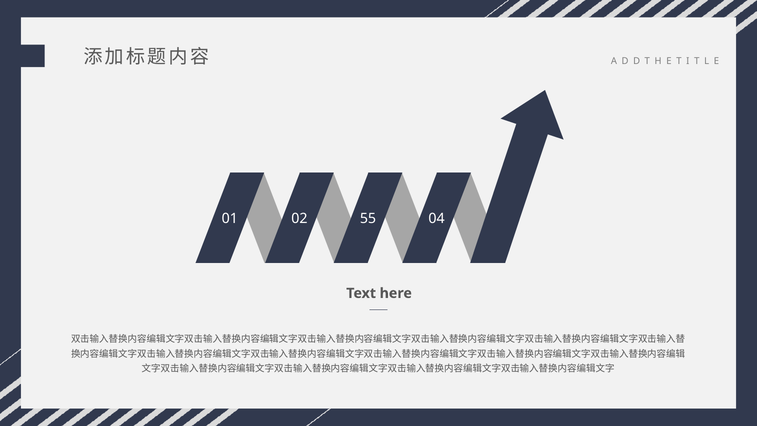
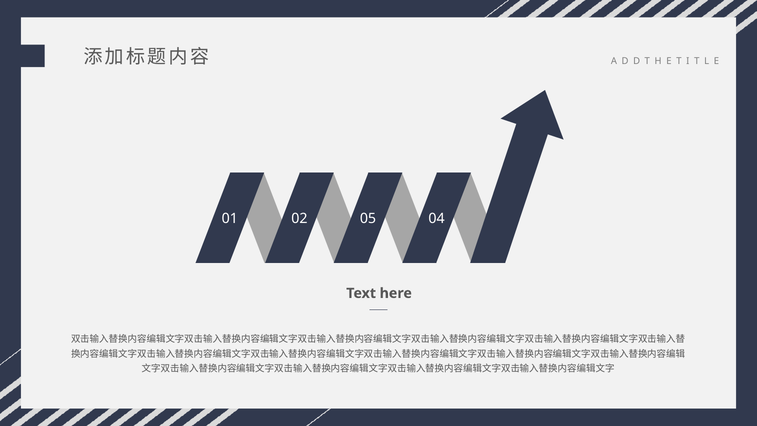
55: 55 -> 05 (368, 219)
